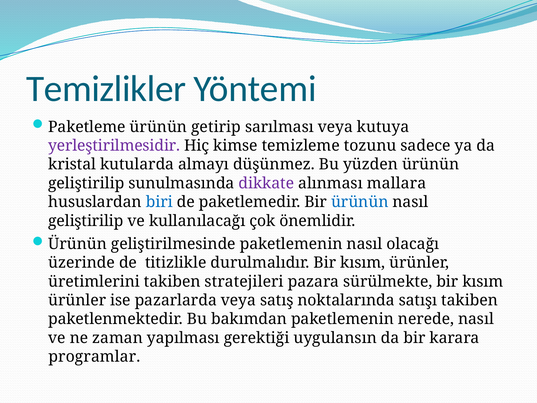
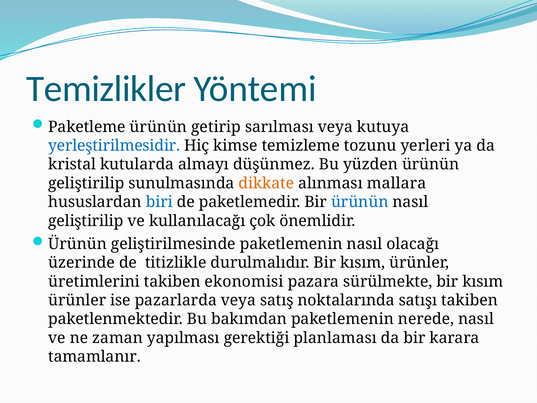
yerleştirilmesidir colour: purple -> blue (114, 146)
sadece: sadece -> yerleri (426, 146)
dikkate colour: purple -> orange (266, 183)
stratejileri: stratejileri -> ekonomisi (244, 281)
uygulansın: uygulansın -> planlaması (335, 338)
programlar: programlar -> tamamlanır (94, 357)
